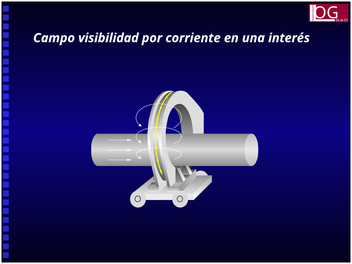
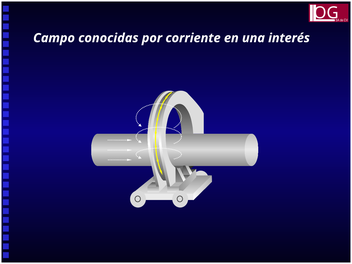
visibilidad: visibilidad -> conocidas (108, 38)
